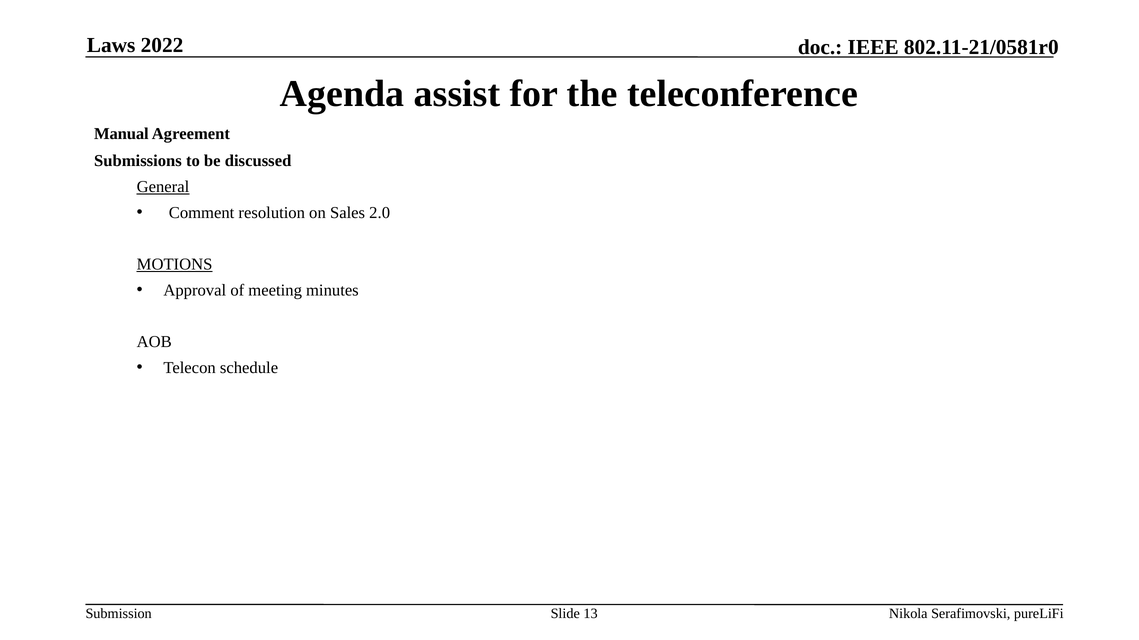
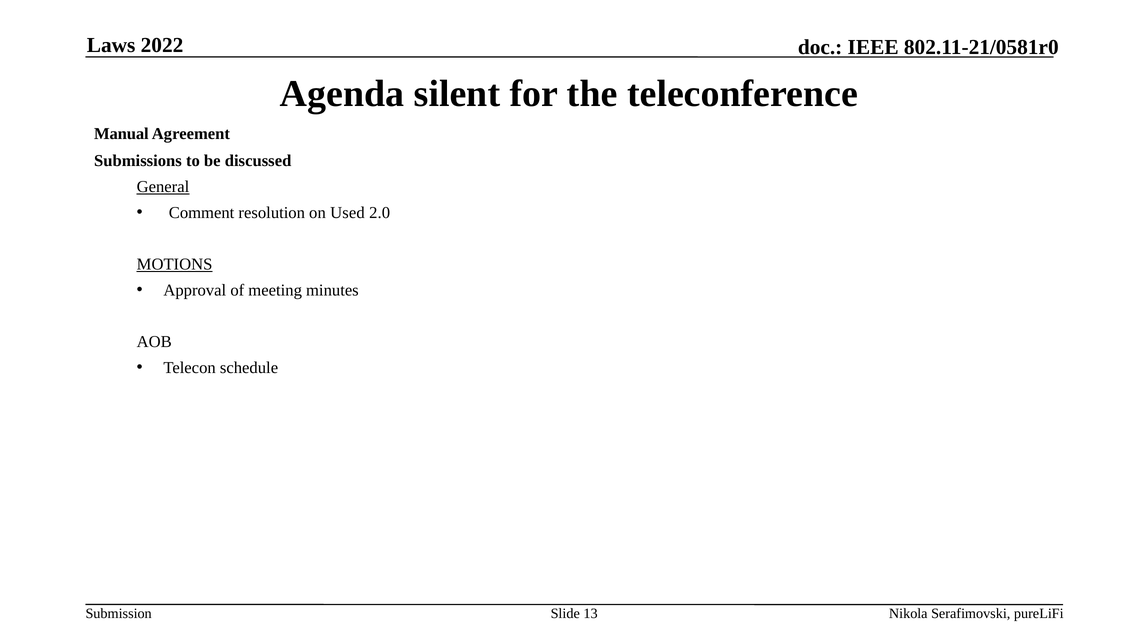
assist: assist -> silent (457, 94)
Sales: Sales -> Used (347, 213)
